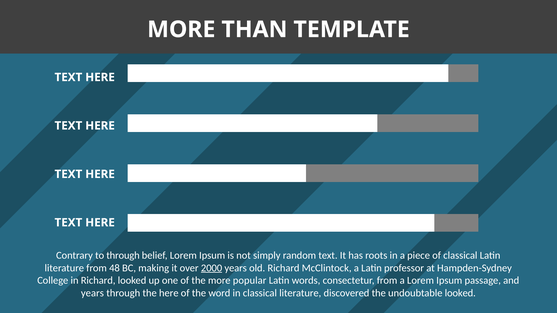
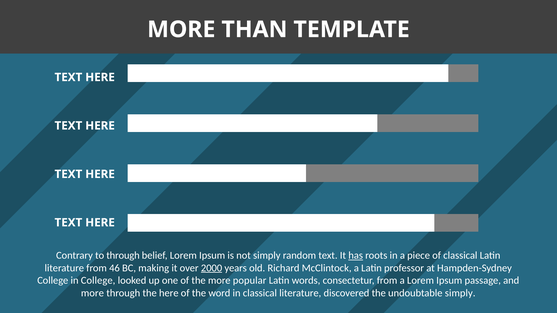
has underline: none -> present (356, 256)
48: 48 -> 46 (114, 268)
in Richard: Richard -> College (98, 281)
years: years -> more (92, 293)
undoubtable looked: looked -> simply (460, 293)
